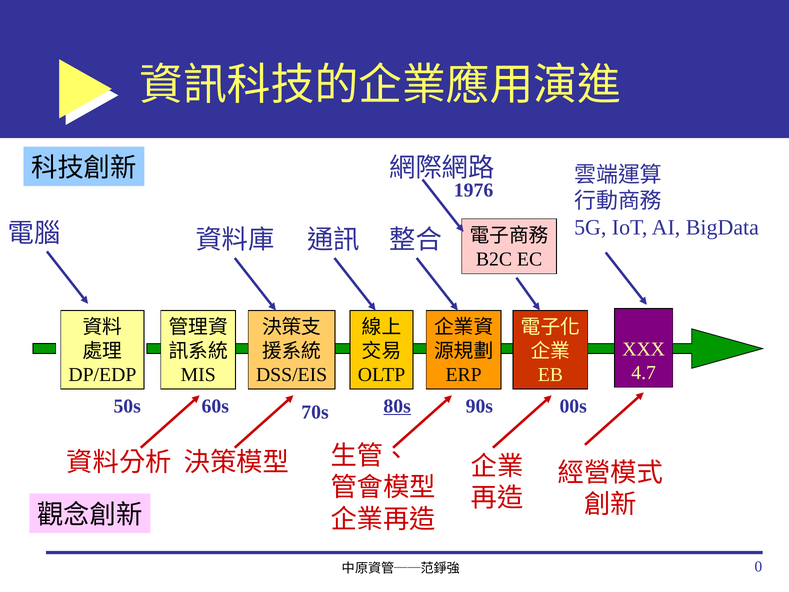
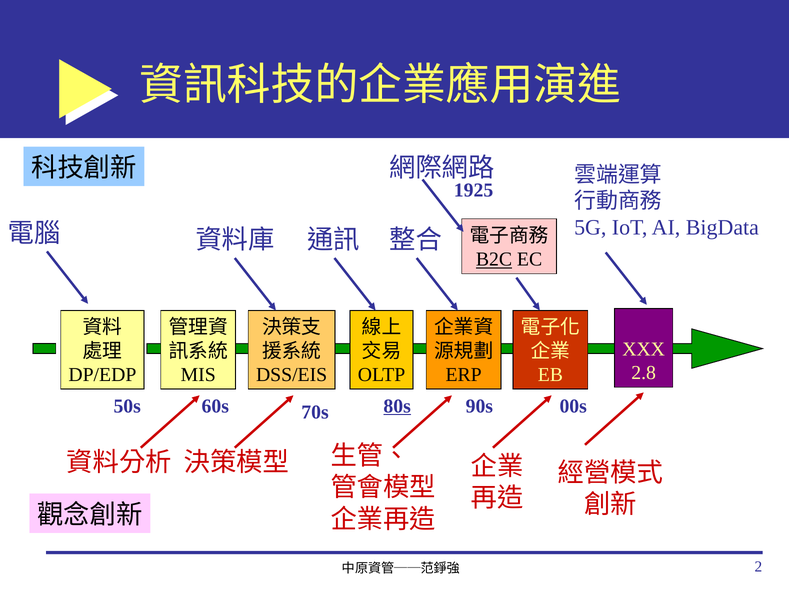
1976: 1976 -> 1925 (474, 190)
B2C underline: none -> present (494, 259)
4.7: 4.7 -> 2.8 (644, 373)
0: 0 -> 2 (758, 567)
